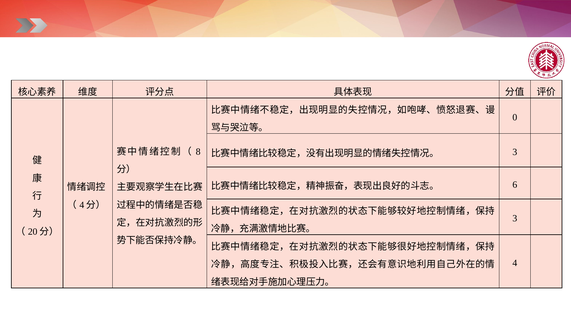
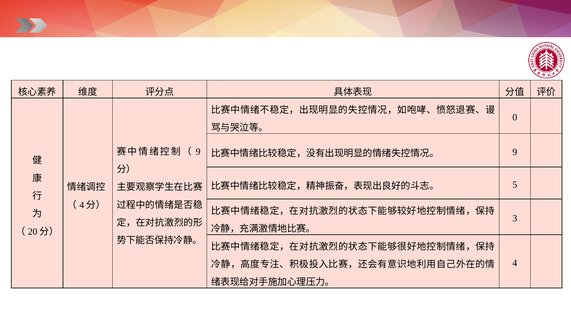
8: 8 -> 9 (198, 152)
3: 3 -> 9 (515, 152)
6: 6 -> 5 (515, 185)
